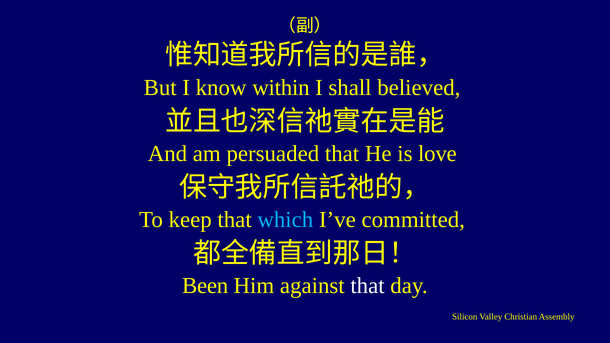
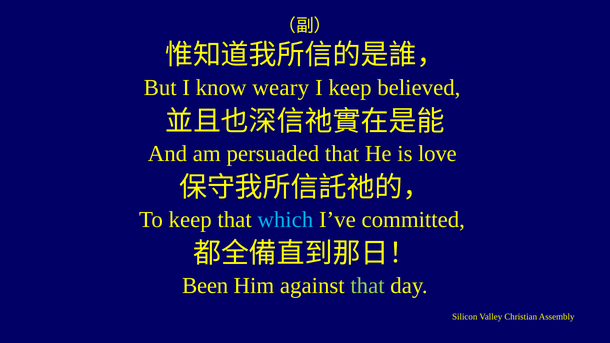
within: within -> weary (281, 88)
I shall: shall -> keep (350, 88)
that colour: white -> light green (368, 286)
